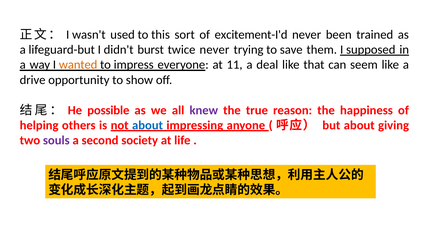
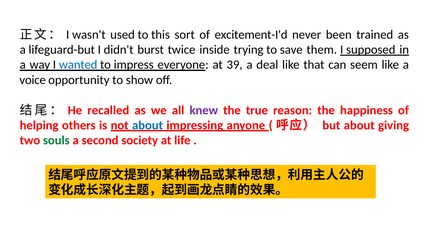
twice never: never -> inside (215, 50)
wanted colour: orange -> blue (78, 65)
11: 11 -> 39 (235, 65)
drive: drive -> voice (33, 80)
possible: possible -> recalled (108, 110)
souls colour: purple -> green (56, 141)
